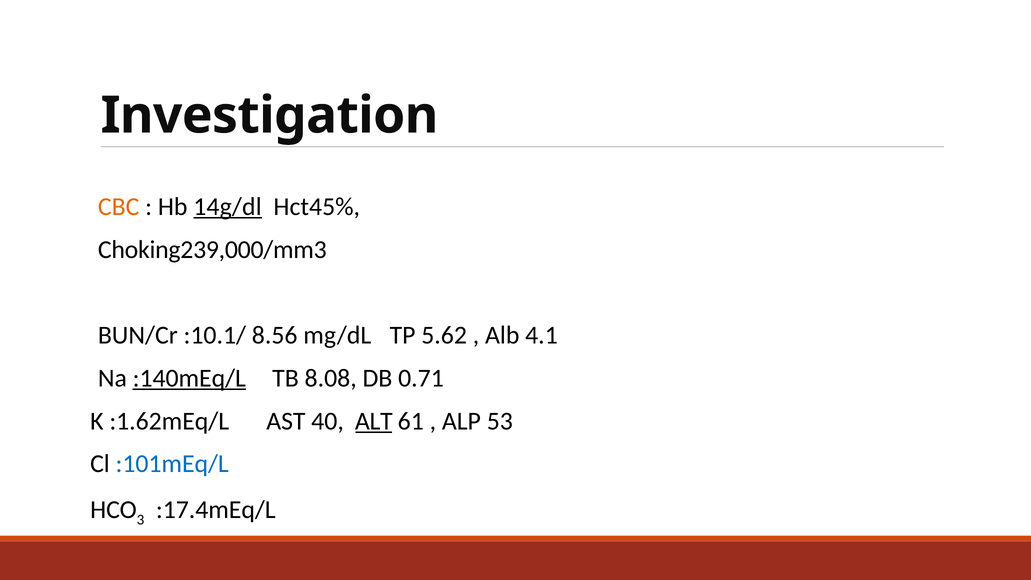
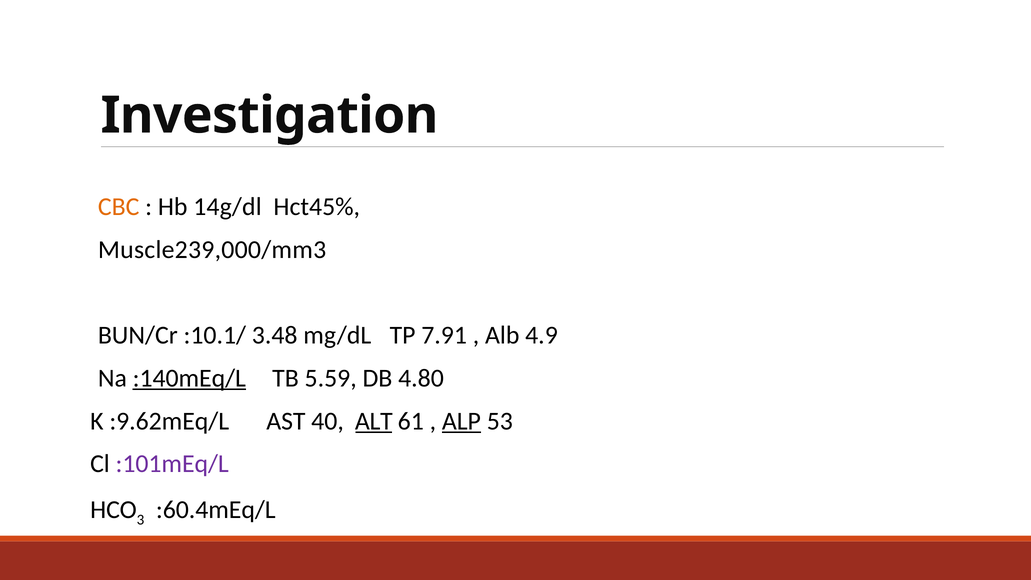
14g/dl underline: present -> none (227, 207)
Choking239,000/mm3: Choking239,000/mm3 -> Muscle239,000/mm3 (212, 250)
8.56: 8.56 -> 3.48 (275, 335)
5.62: 5.62 -> 7.91 (444, 335)
4.1: 4.1 -> 4.9 (541, 335)
8.08: 8.08 -> 5.59 (331, 378)
0.71: 0.71 -> 4.80 (421, 378)
:1.62mEq/L: :1.62mEq/L -> :9.62mEq/L (169, 421)
ALP underline: none -> present (461, 421)
:101mEq/L colour: blue -> purple (172, 464)
:17.4mEq/L: :17.4mEq/L -> :60.4mEq/L (216, 510)
